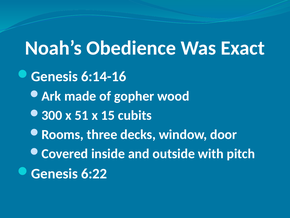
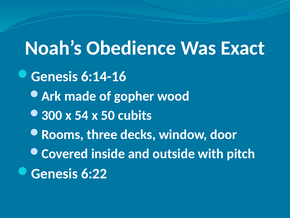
51: 51 -> 54 (82, 115)
15: 15 -> 50 (108, 115)
